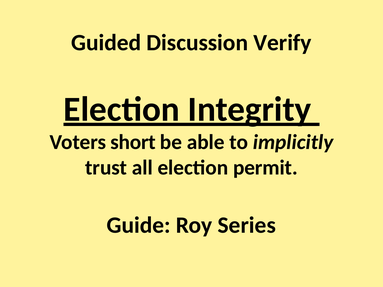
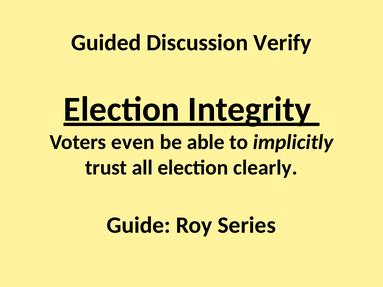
short: short -> even (133, 142)
permit: permit -> clearly (265, 168)
